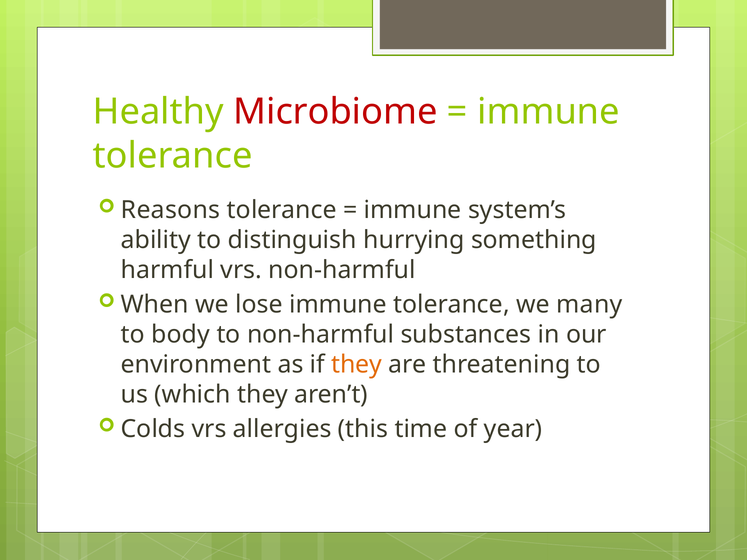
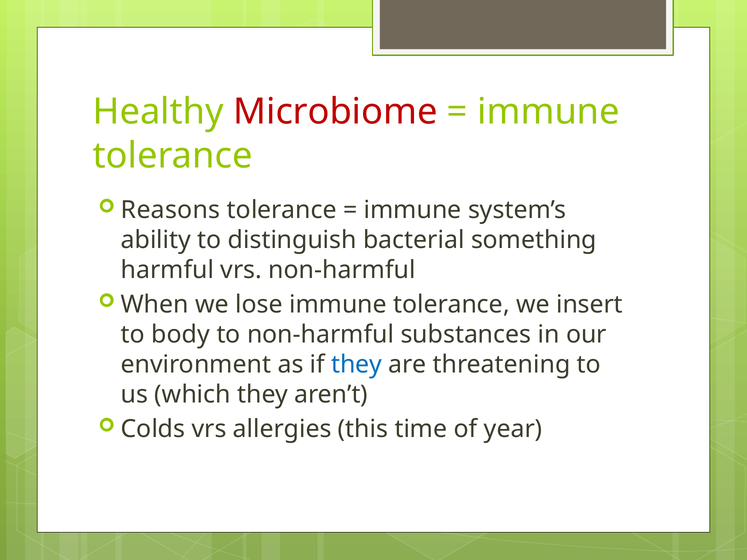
hurrying: hurrying -> bacterial (414, 240)
many: many -> insert (590, 305)
they colour: orange -> blue (357, 365)
